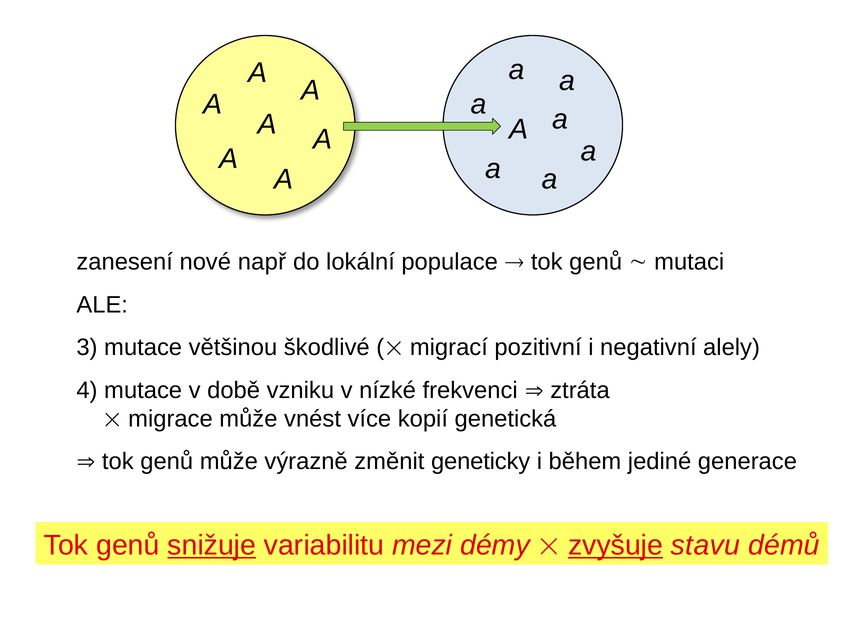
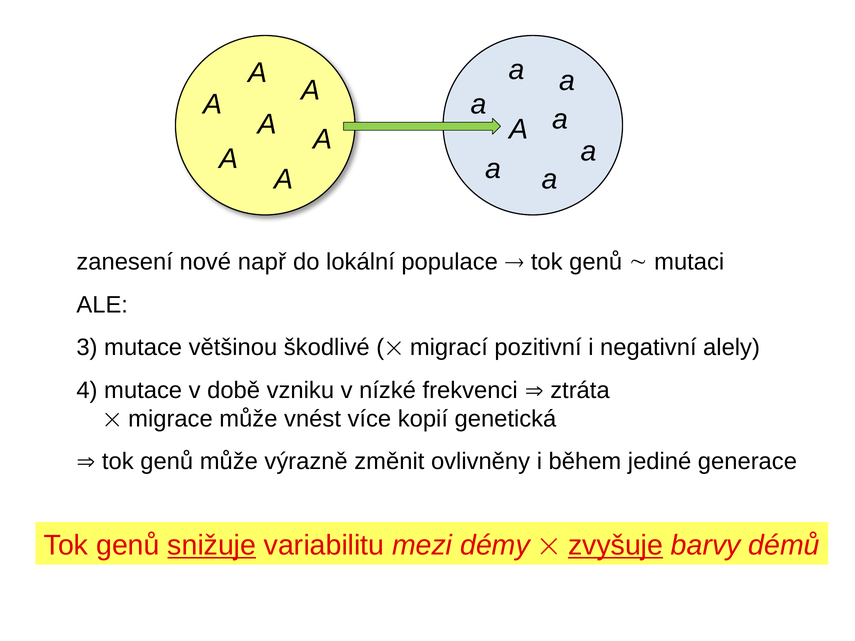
geneticky: geneticky -> ovlivněny (481, 462)
stavu: stavu -> barvy (706, 546)
